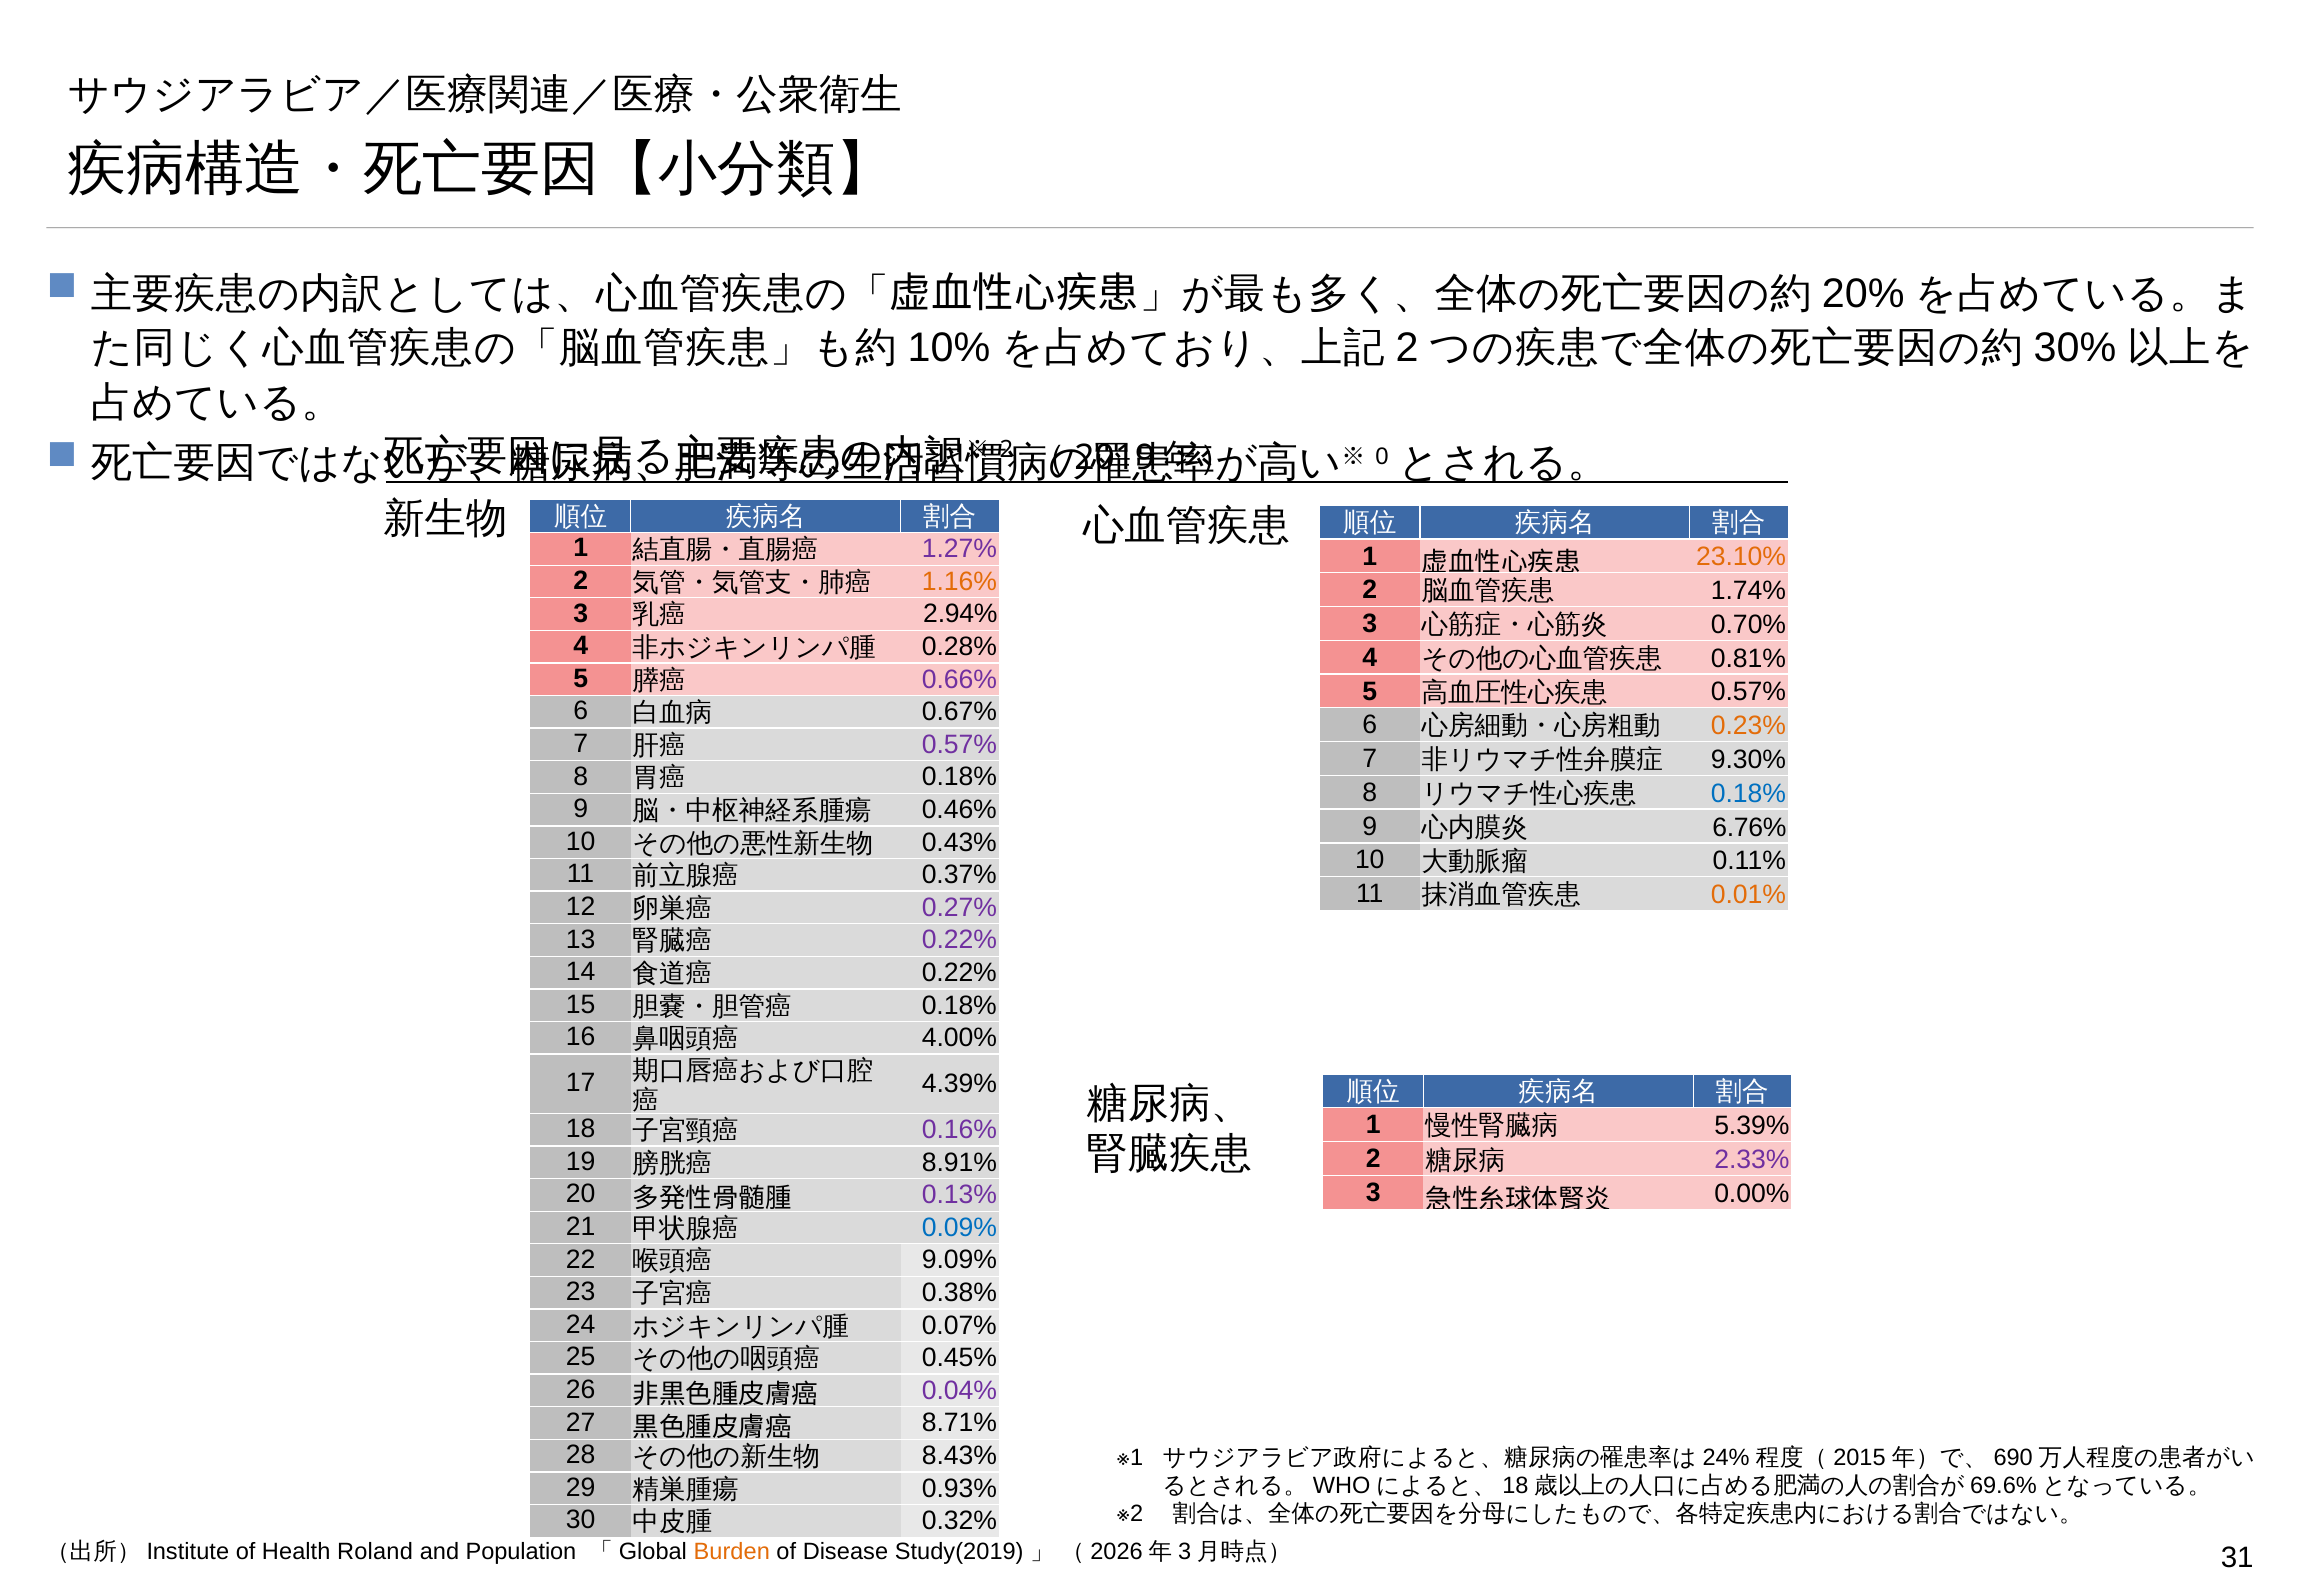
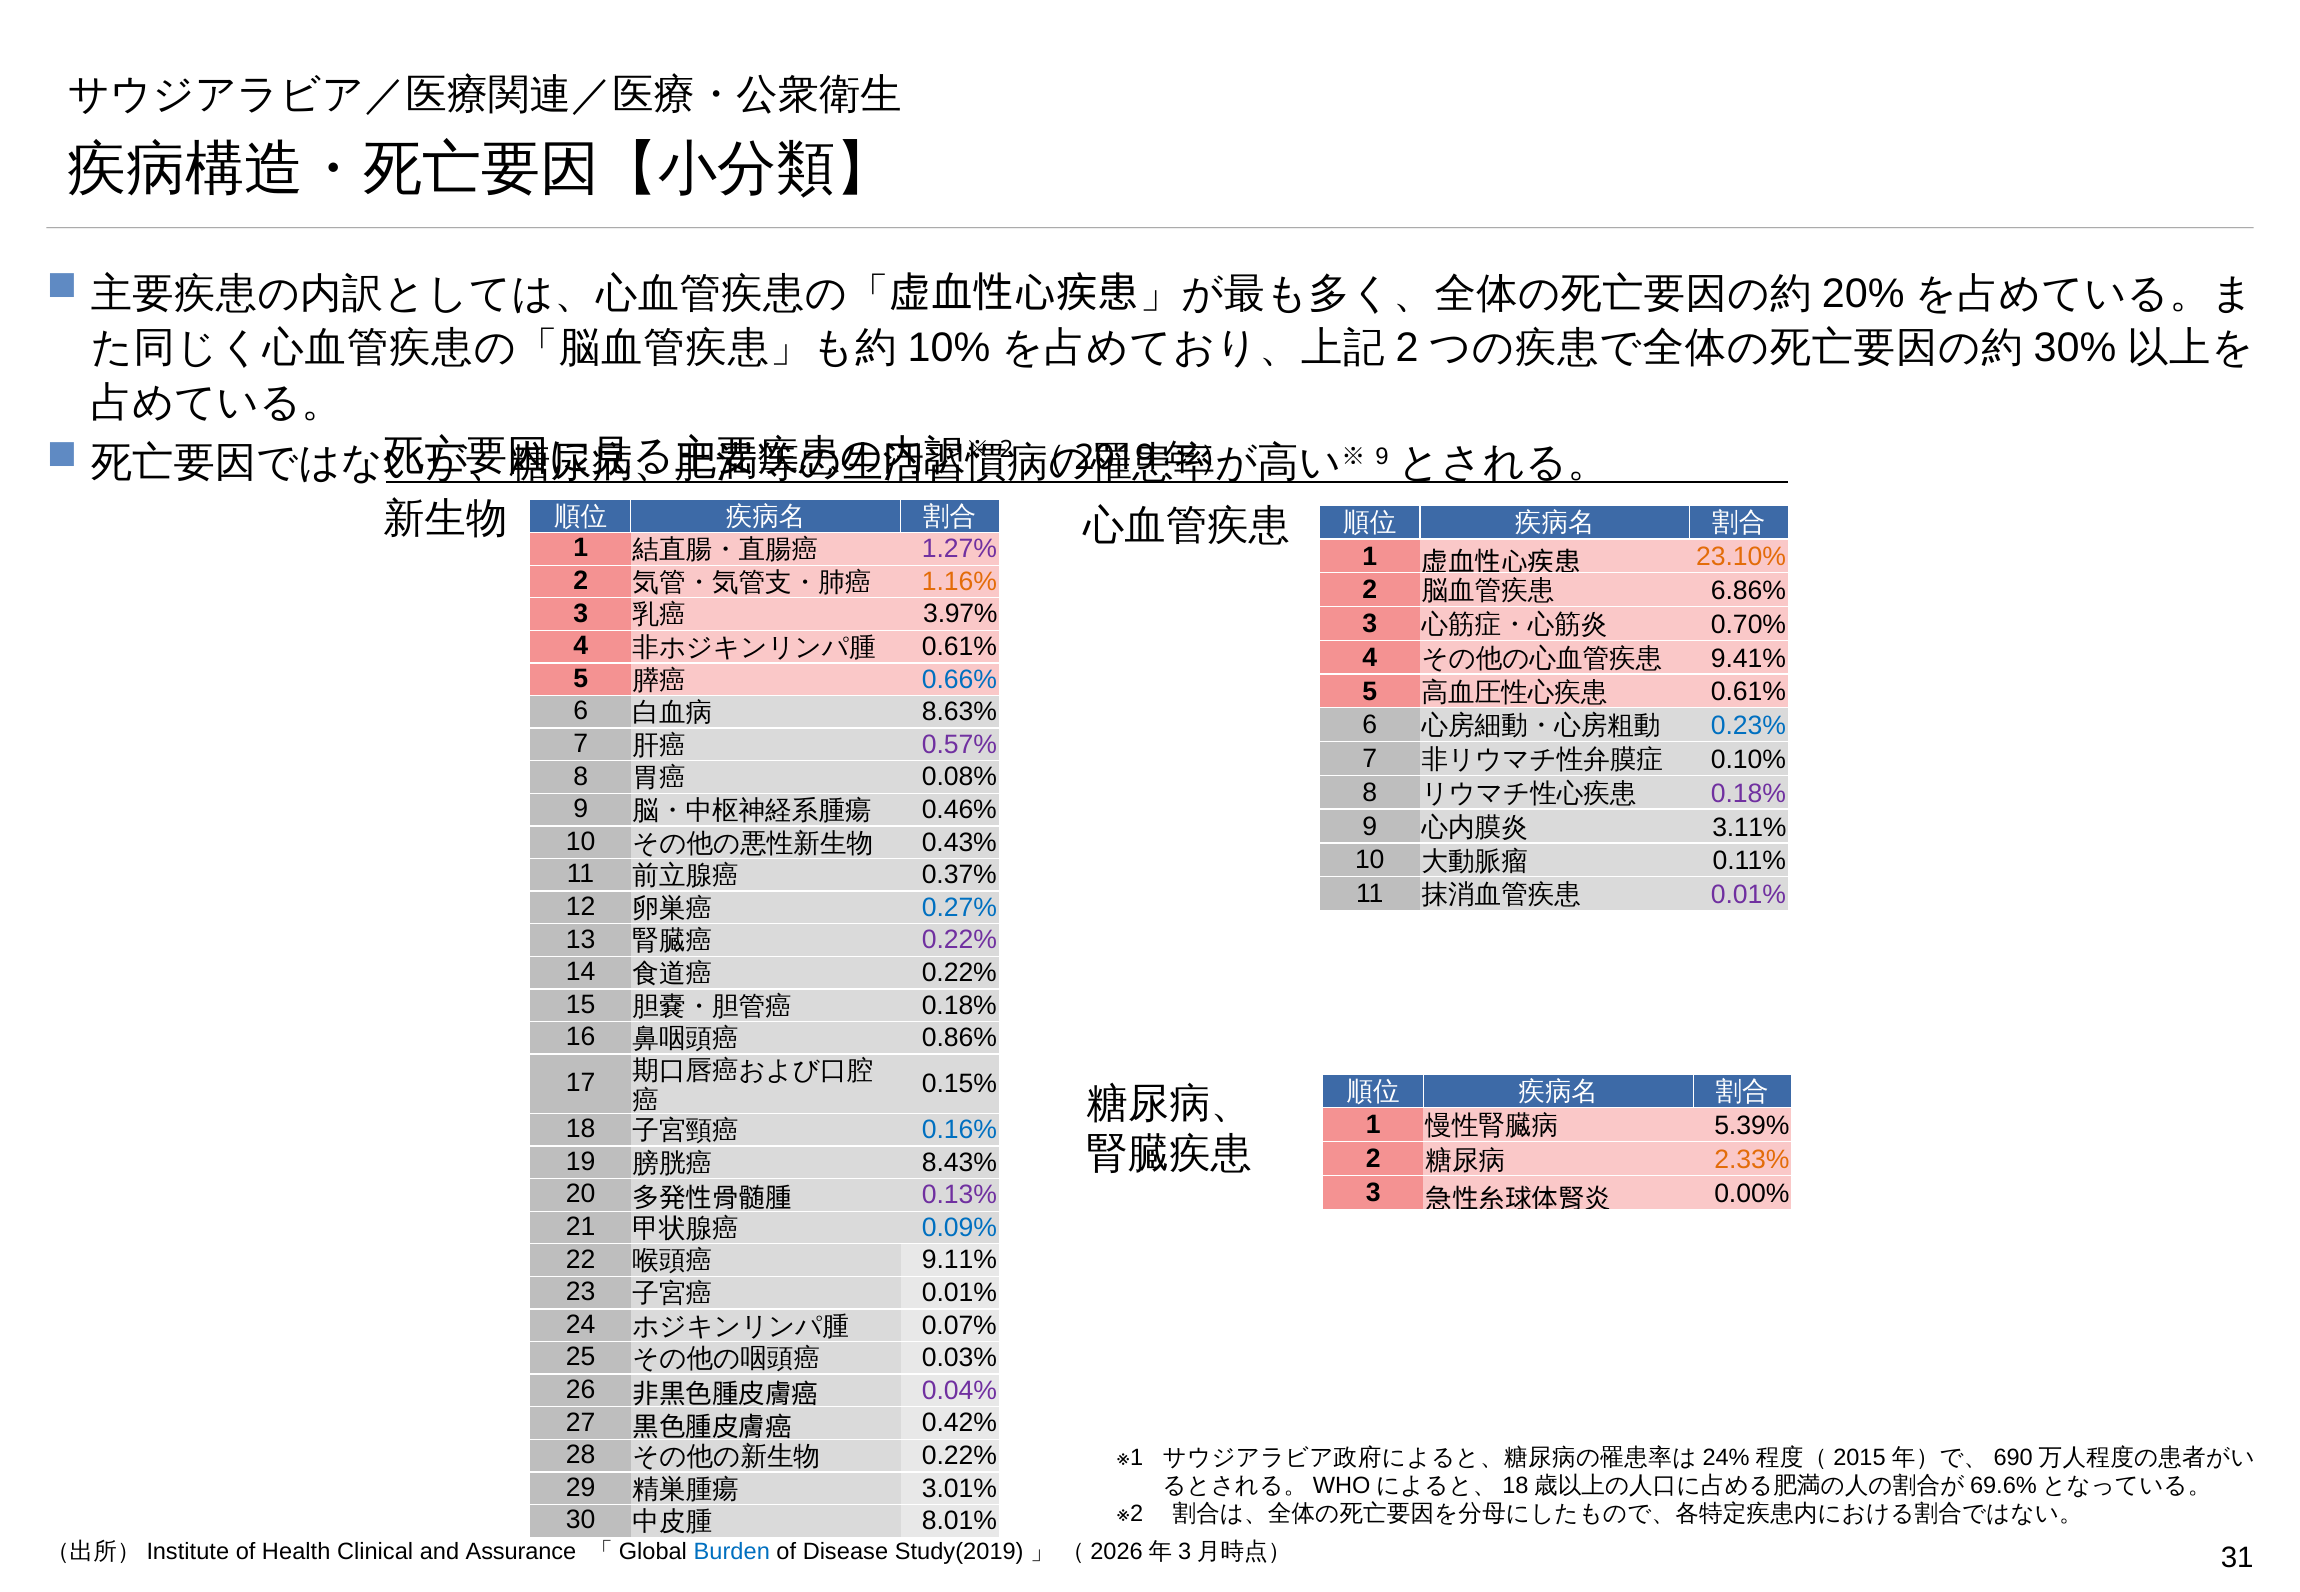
0: 0 -> 9 (1382, 456)
1.74%: 1.74% -> 6.86% (1749, 591)
2.94%: 2.94% -> 3.97% (960, 614)
0.28%: 0.28% -> 0.61% (959, 647)
0.81%: 0.81% -> 9.41% (1749, 659)
0.66% colour: purple -> blue (959, 679)
0.57%: 0.57% -> 0.61% (1749, 692)
0.67%: 0.67% -> 8.63% (959, 712)
0.23% colour: orange -> blue (1749, 726)
9.30%: 9.30% -> 0.10% (1749, 760)
0.18%: 0.18% -> 0.08% (959, 777)
0.18% colour: blue -> purple (1749, 794)
6.76%: 6.76% -> 3.11% (1749, 827)
0.01% colour: orange -> purple (1749, 895)
0.27% colour: purple -> blue (959, 908)
4.00%: 4.00% -> 0.86% (959, 1038)
4.39%: 4.39% -> 0.15% (959, 1084)
0.16% colour: purple -> blue (959, 1130)
2.33% colour: purple -> orange (1752, 1160)
8.91%: 8.91% -> 8.43% (959, 1163)
9.09%: 9.09% -> 9.11% (959, 1260)
0.38%: 0.38% -> 0.01% (959, 1293)
0.45%: 0.45% -> 0.03% (959, 1358)
8.71%: 8.71% -> 0.42% (959, 1423)
8.43%: 8.43% -> 0.22% (959, 1456)
0.93%: 0.93% -> 3.01% (959, 1489)
0.32%: 0.32% -> 8.01% (959, 1521)
Roland: Roland -> Clinical (375, 1552)
Population: Population -> Assurance (521, 1552)
Burden colour: orange -> blue (732, 1552)
